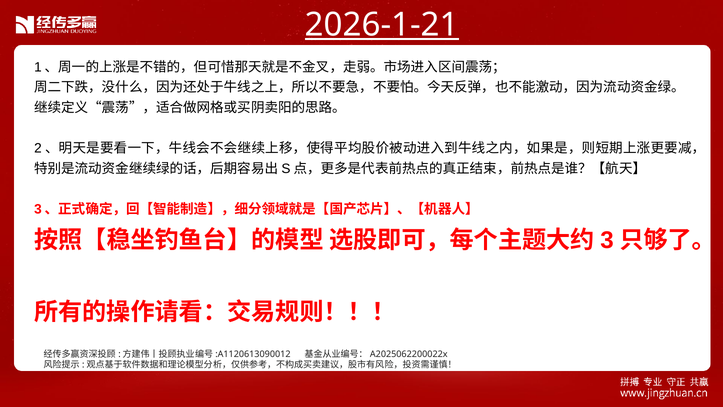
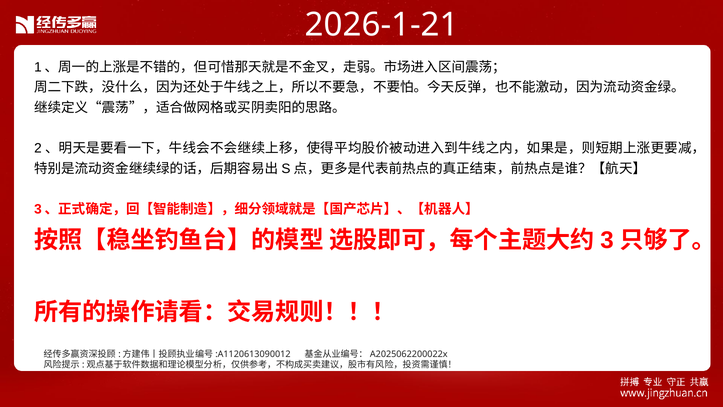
2026-1-21 underline: present -> none (382, 25)
